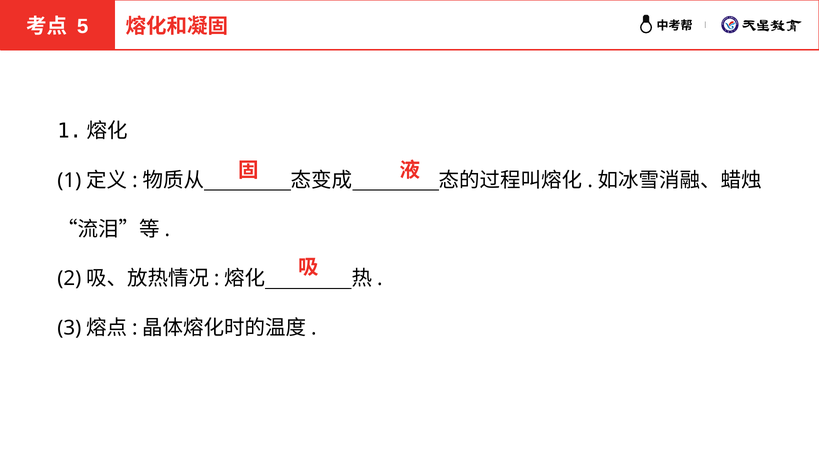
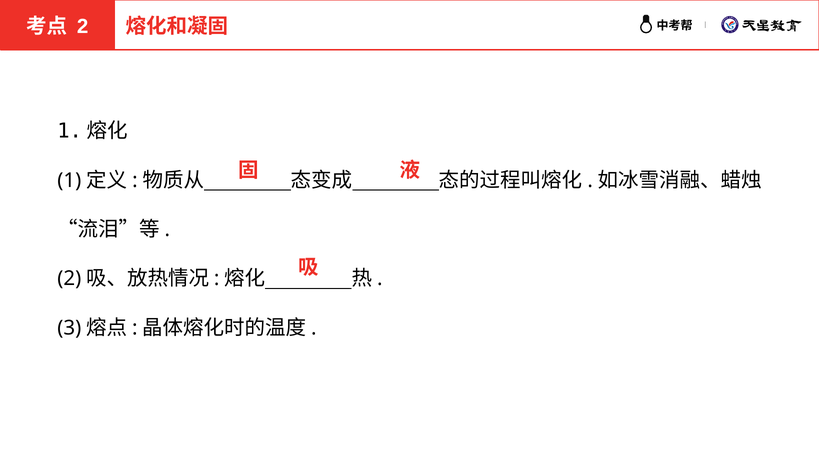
5: 5 -> 2 (83, 26)
